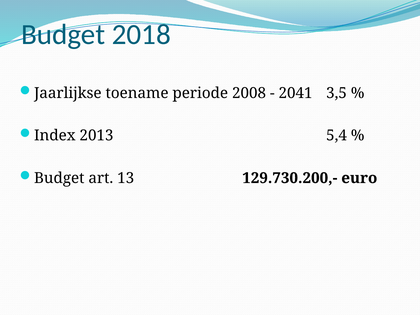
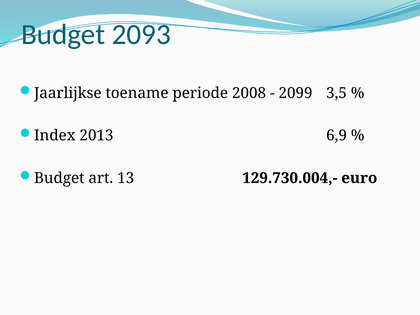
2018: 2018 -> 2093 (141, 34)
2041: 2041 -> 2099 (296, 93)
5,4: 5,4 -> 6,9 (337, 136)
129.730.200,-: 129.730.200,- -> 129.730.004,- (290, 178)
